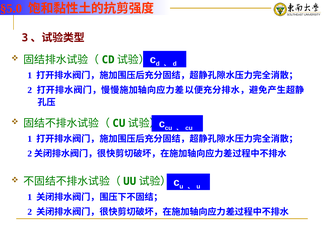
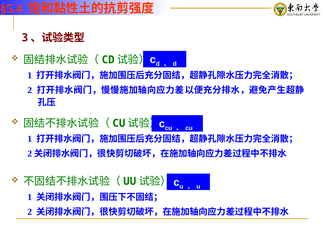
§5.0: §5.0 -> §5.4 (11, 8)
